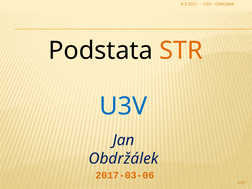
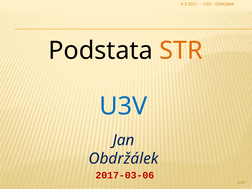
2017-03-06 colour: orange -> red (125, 175)
